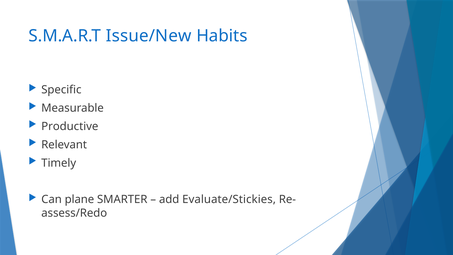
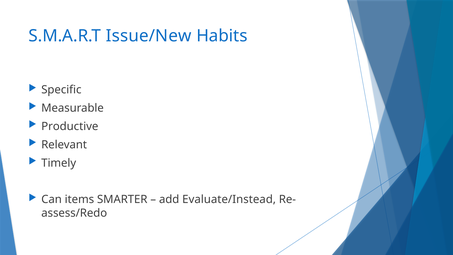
plane: plane -> items (79, 199)
Evaluate/Stickies: Evaluate/Stickies -> Evaluate/Instead (229, 199)
